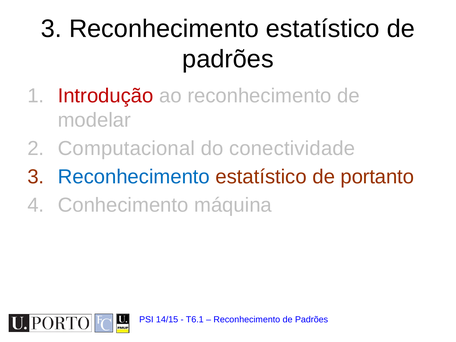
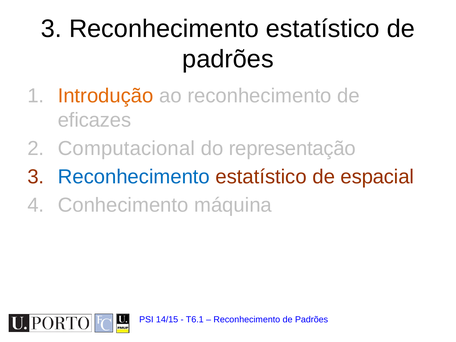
Introdução colour: red -> orange (106, 96)
modelar: modelar -> eficazes (94, 120)
conectividade: conectividade -> representação (292, 148)
portanto: portanto -> espacial (377, 177)
